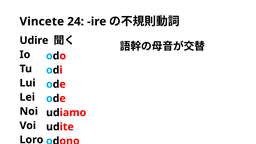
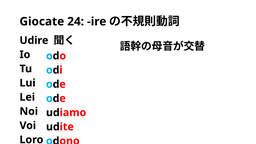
Vincete: Vincete -> Giocate (42, 22)
